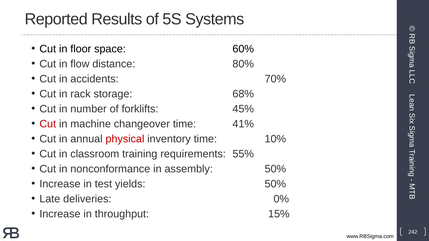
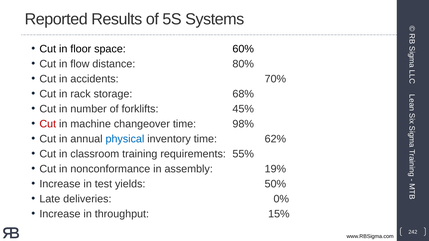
41%: 41% -> 98% (243, 124)
physical colour: red -> blue (125, 139)
10%: 10% -> 62% (275, 139)
assembly 50%: 50% -> 19% (275, 169)
